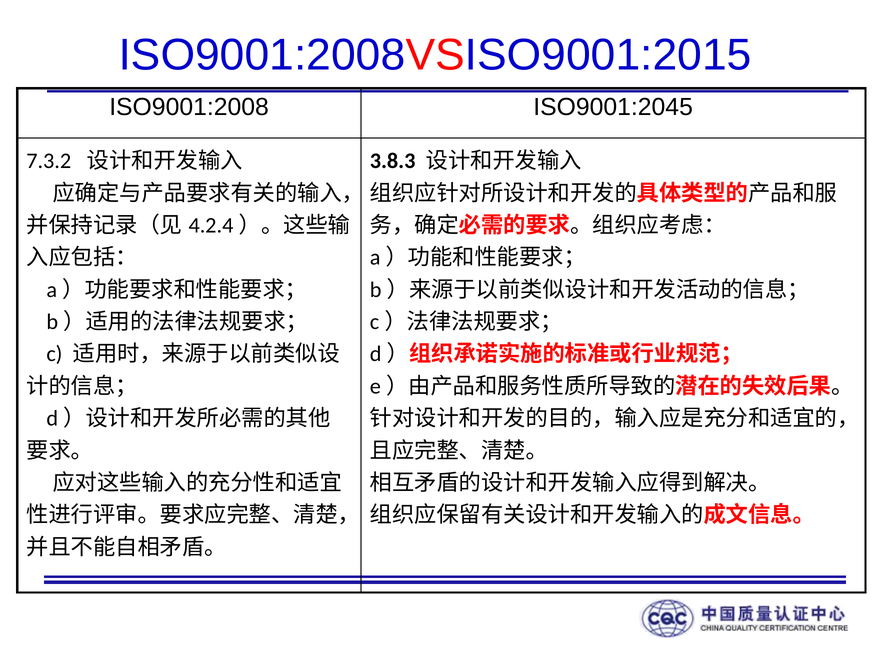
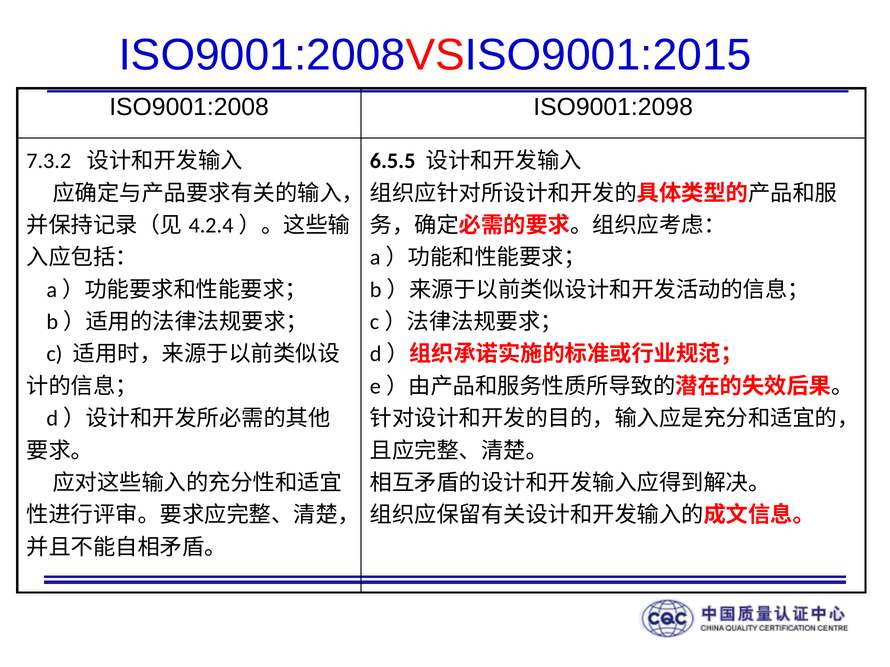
ISO9001:2045: ISO9001:2045 -> ISO9001:2098 (613, 107)
3.8.3: 3.8.3 -> 6.5.5 (393, 161)
